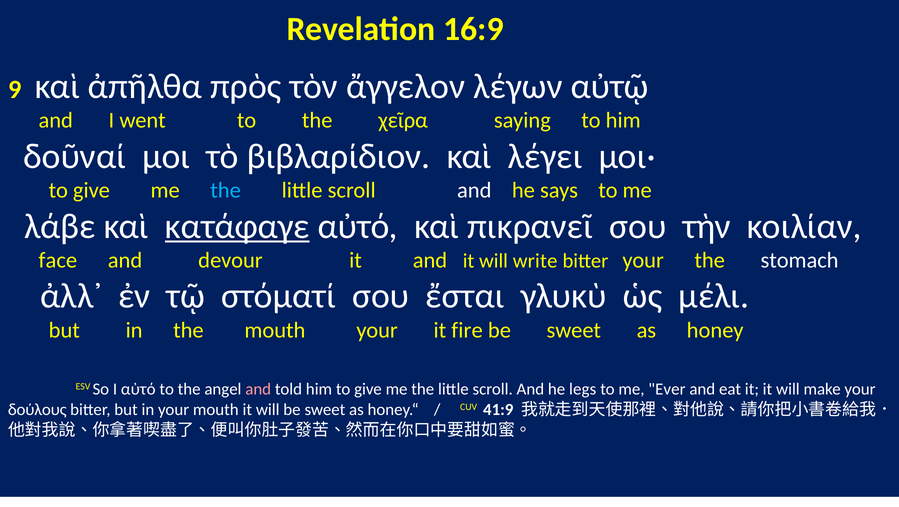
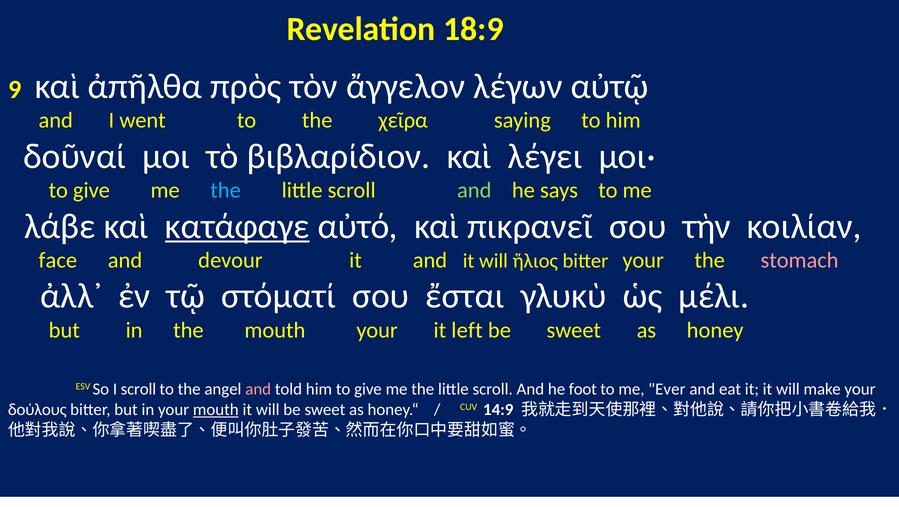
16:9: 16:9 -> 18:9 (473, 29)
and colour: white -> light green (474, 190)
write: write -> ἥλιος (535, 261)
stomach colour: white -> pink (800, 260)
fire: fire -> left (467, 330)
I αὐτό: αὐτό -> scroll (138, 389)
legs: legs -> foot (583, 389)
mouth underline: none -> present (216, 410)
41:9: 41:9 -> 14:9 (498, 410)
